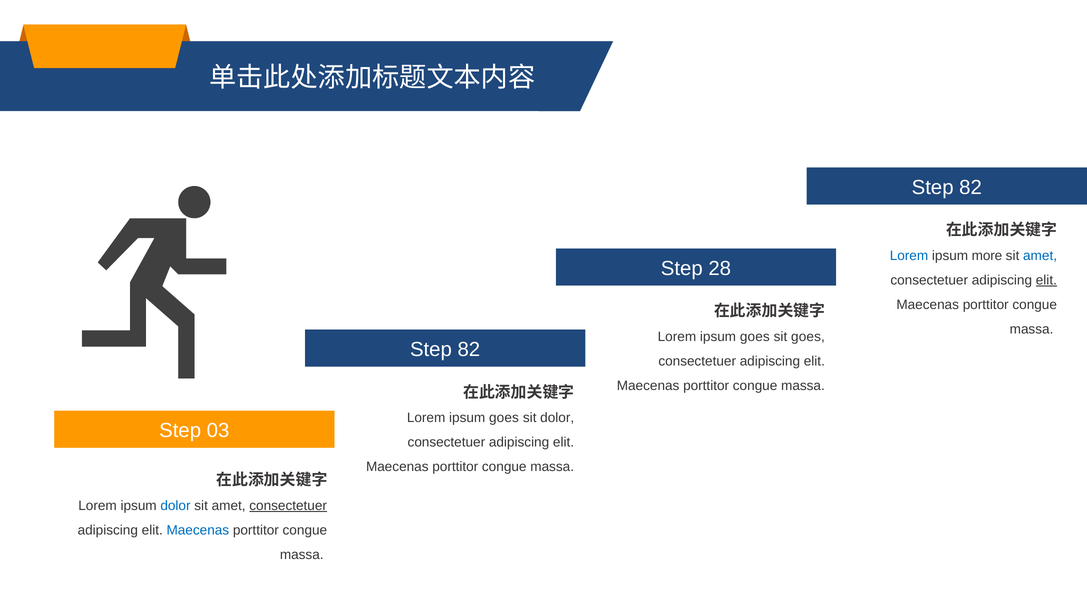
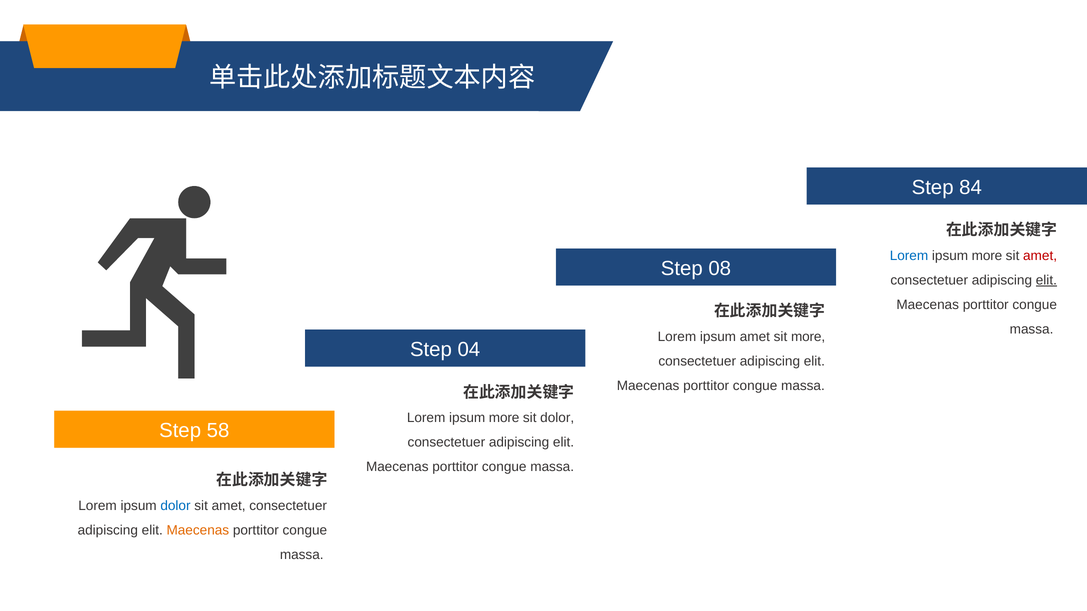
82: 82 -> 84 (971, 188)
amet colour: blue -> red (1040, 256)
28: 28 -> 08 (720, 269)
goes: goes -> amet (755, 337)
sit goes: goes -> more (808, 337)
82: 82 -> 04 (469, 350)
goes: goes -> more (504, 418)
03: 03 -> 58 (218, 431)
consectetuer underline: present -> none (288, 506)
Maecenas colour: blue -> orange (198, 530)
